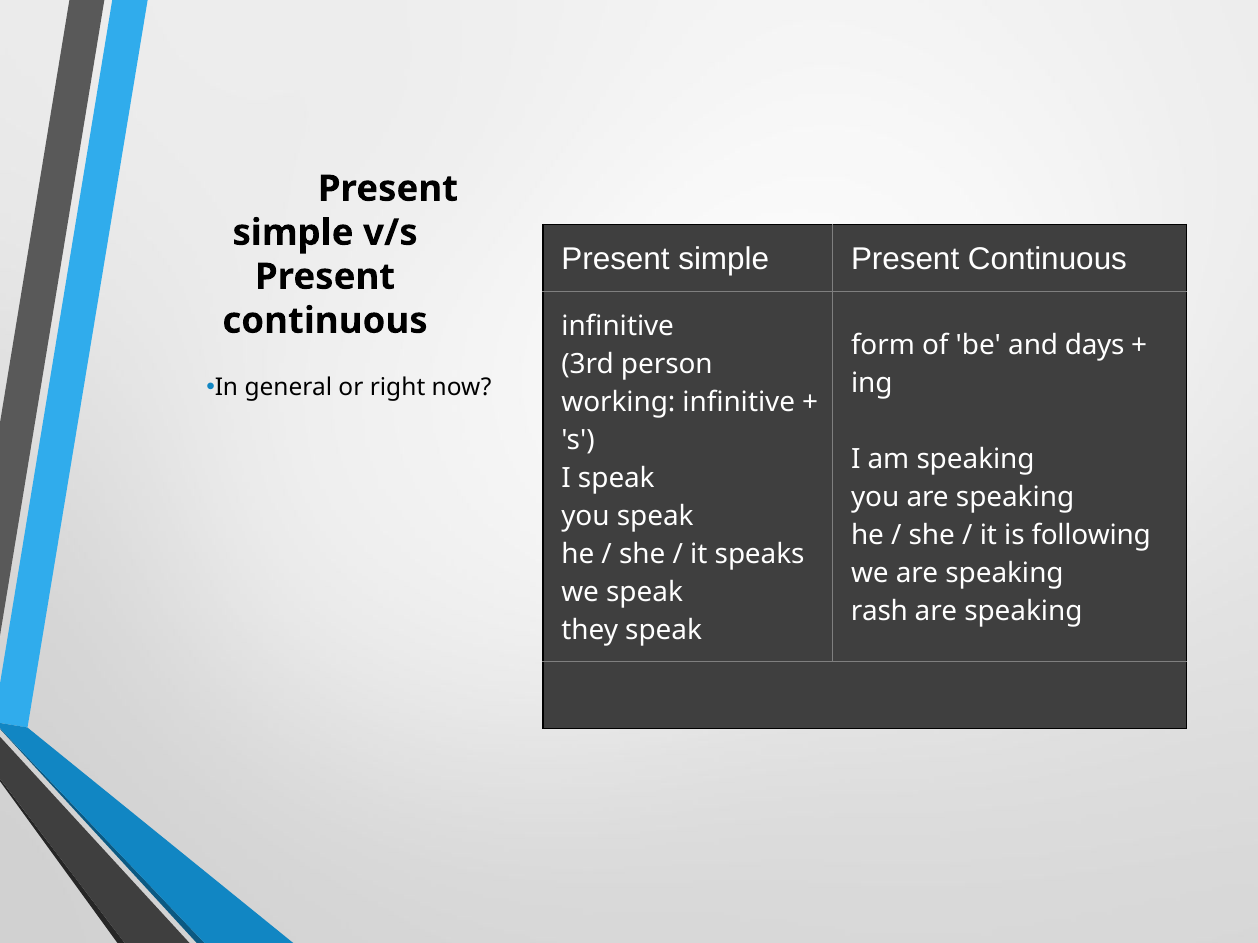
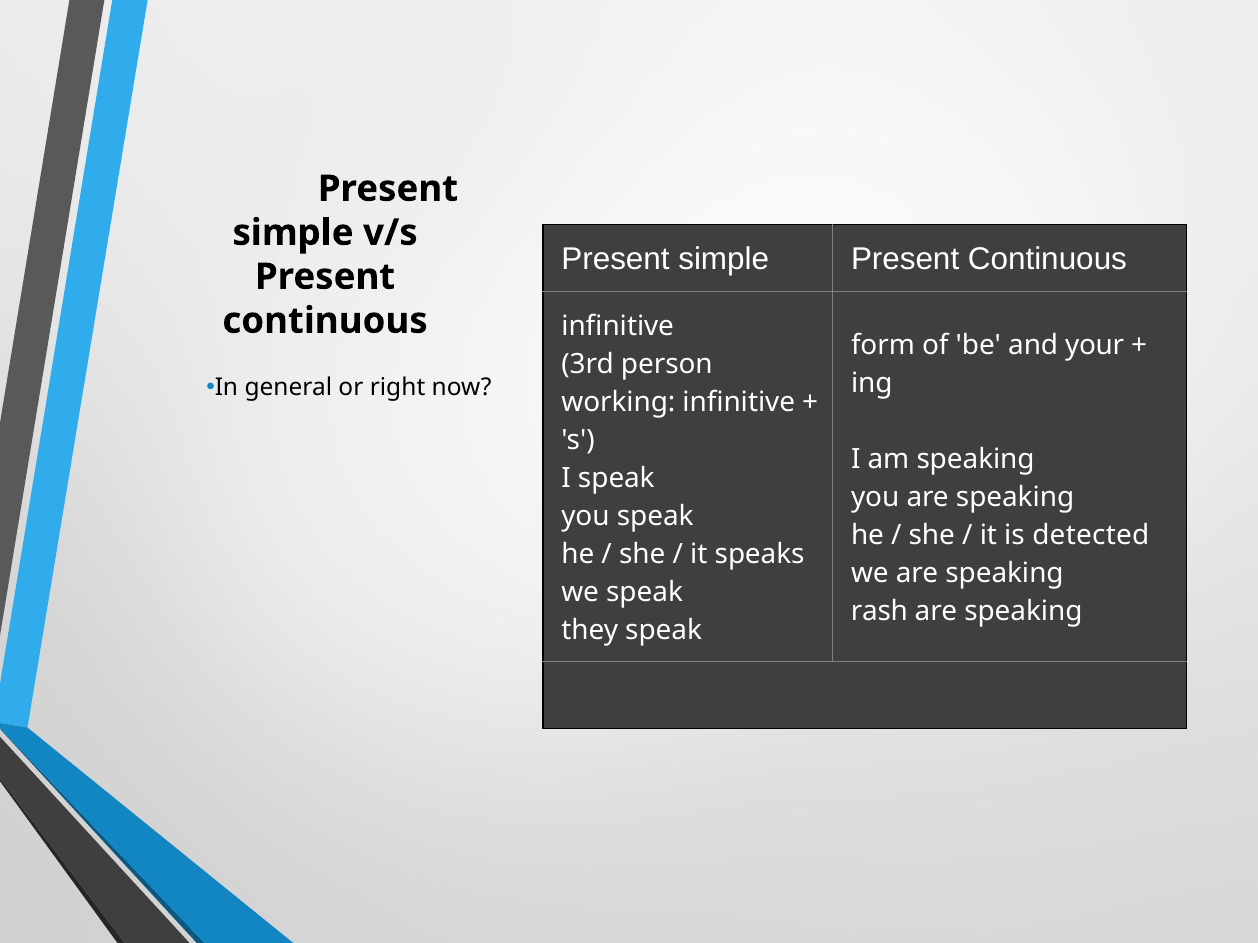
days: days -> your (1095, 346)
following: following -> detected (1091, 535)
